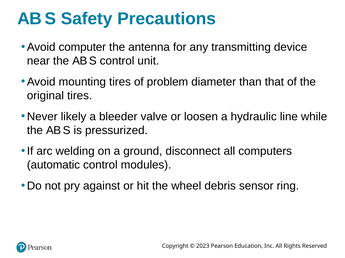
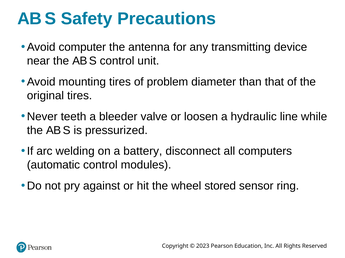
likely: likely -> teeth (74, 117)
ground: ground -> battery (143, 152)
debris: debris -> stored (220, 186)
